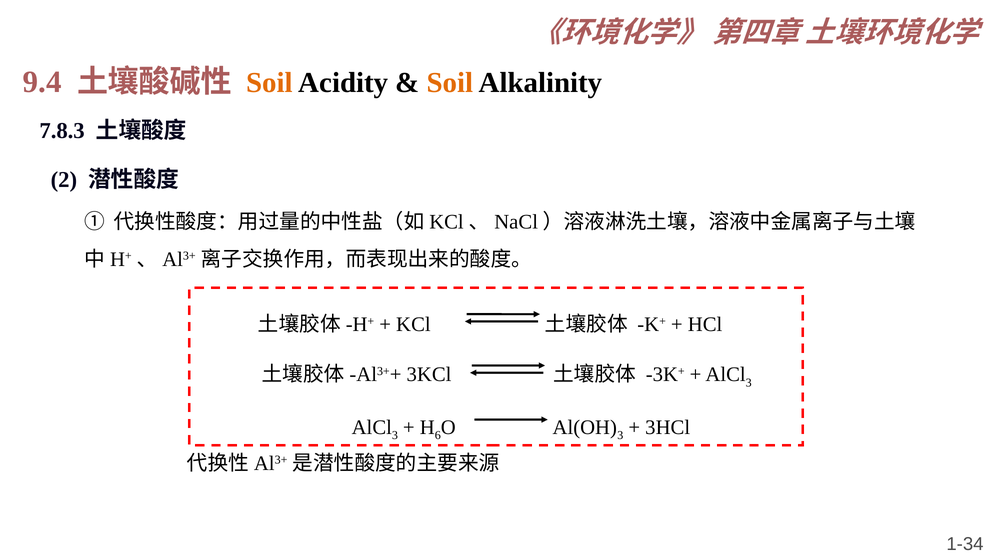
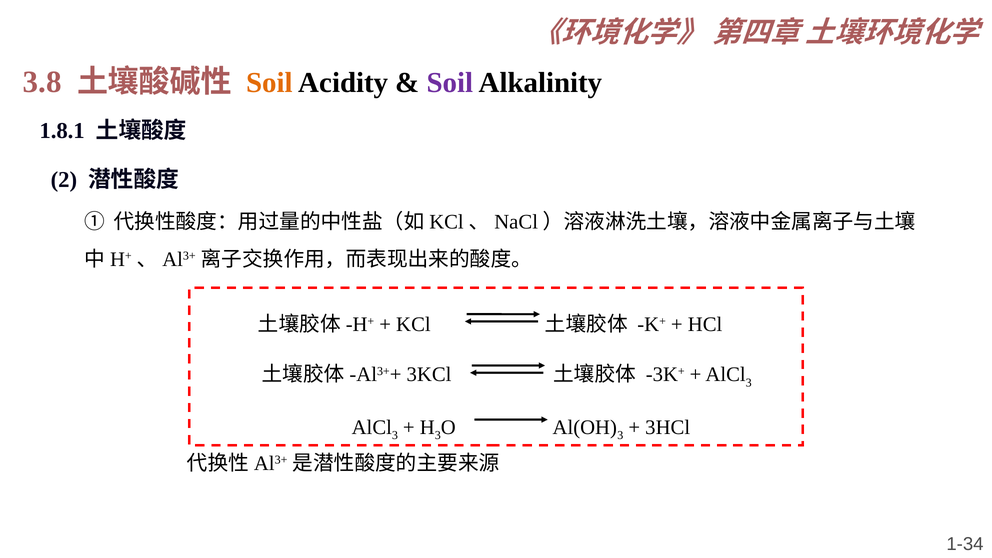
9.4: 9.4 -> 3.8 (42, 82)
Soil colour: orange -> purple (450, 82)
7.8.3: 7.8.3 -> 1.8.1 (62, 131)
6: 6 -> 3 (438, 435)
